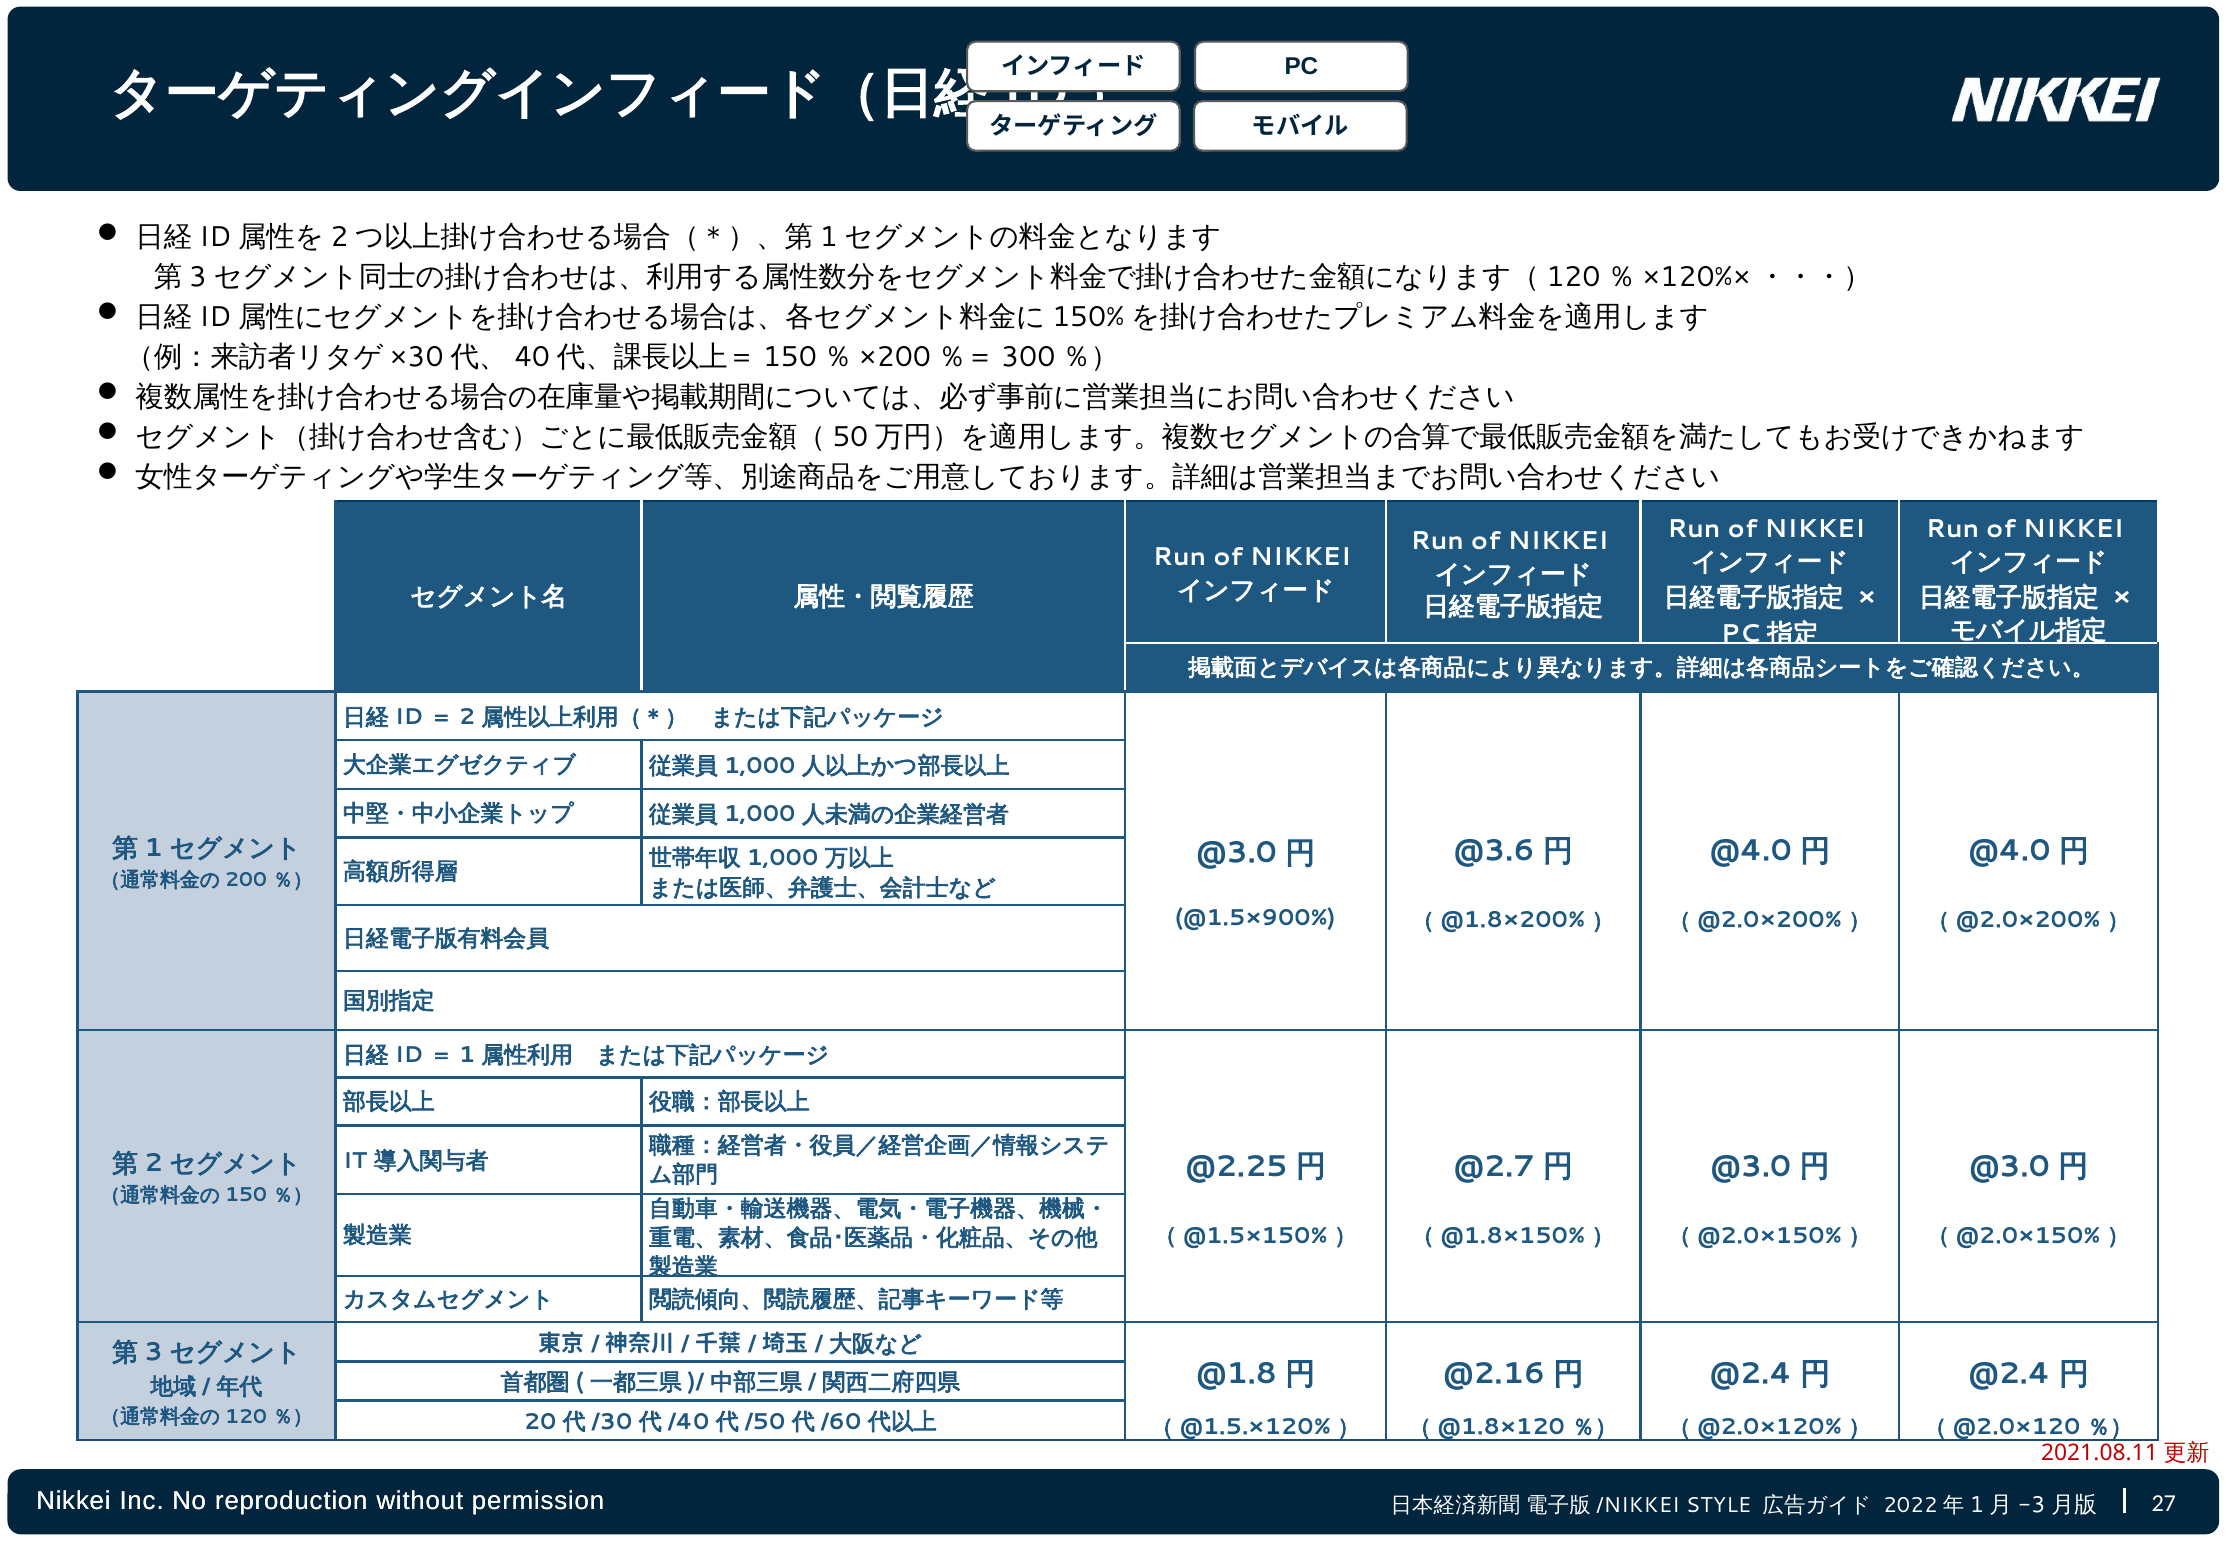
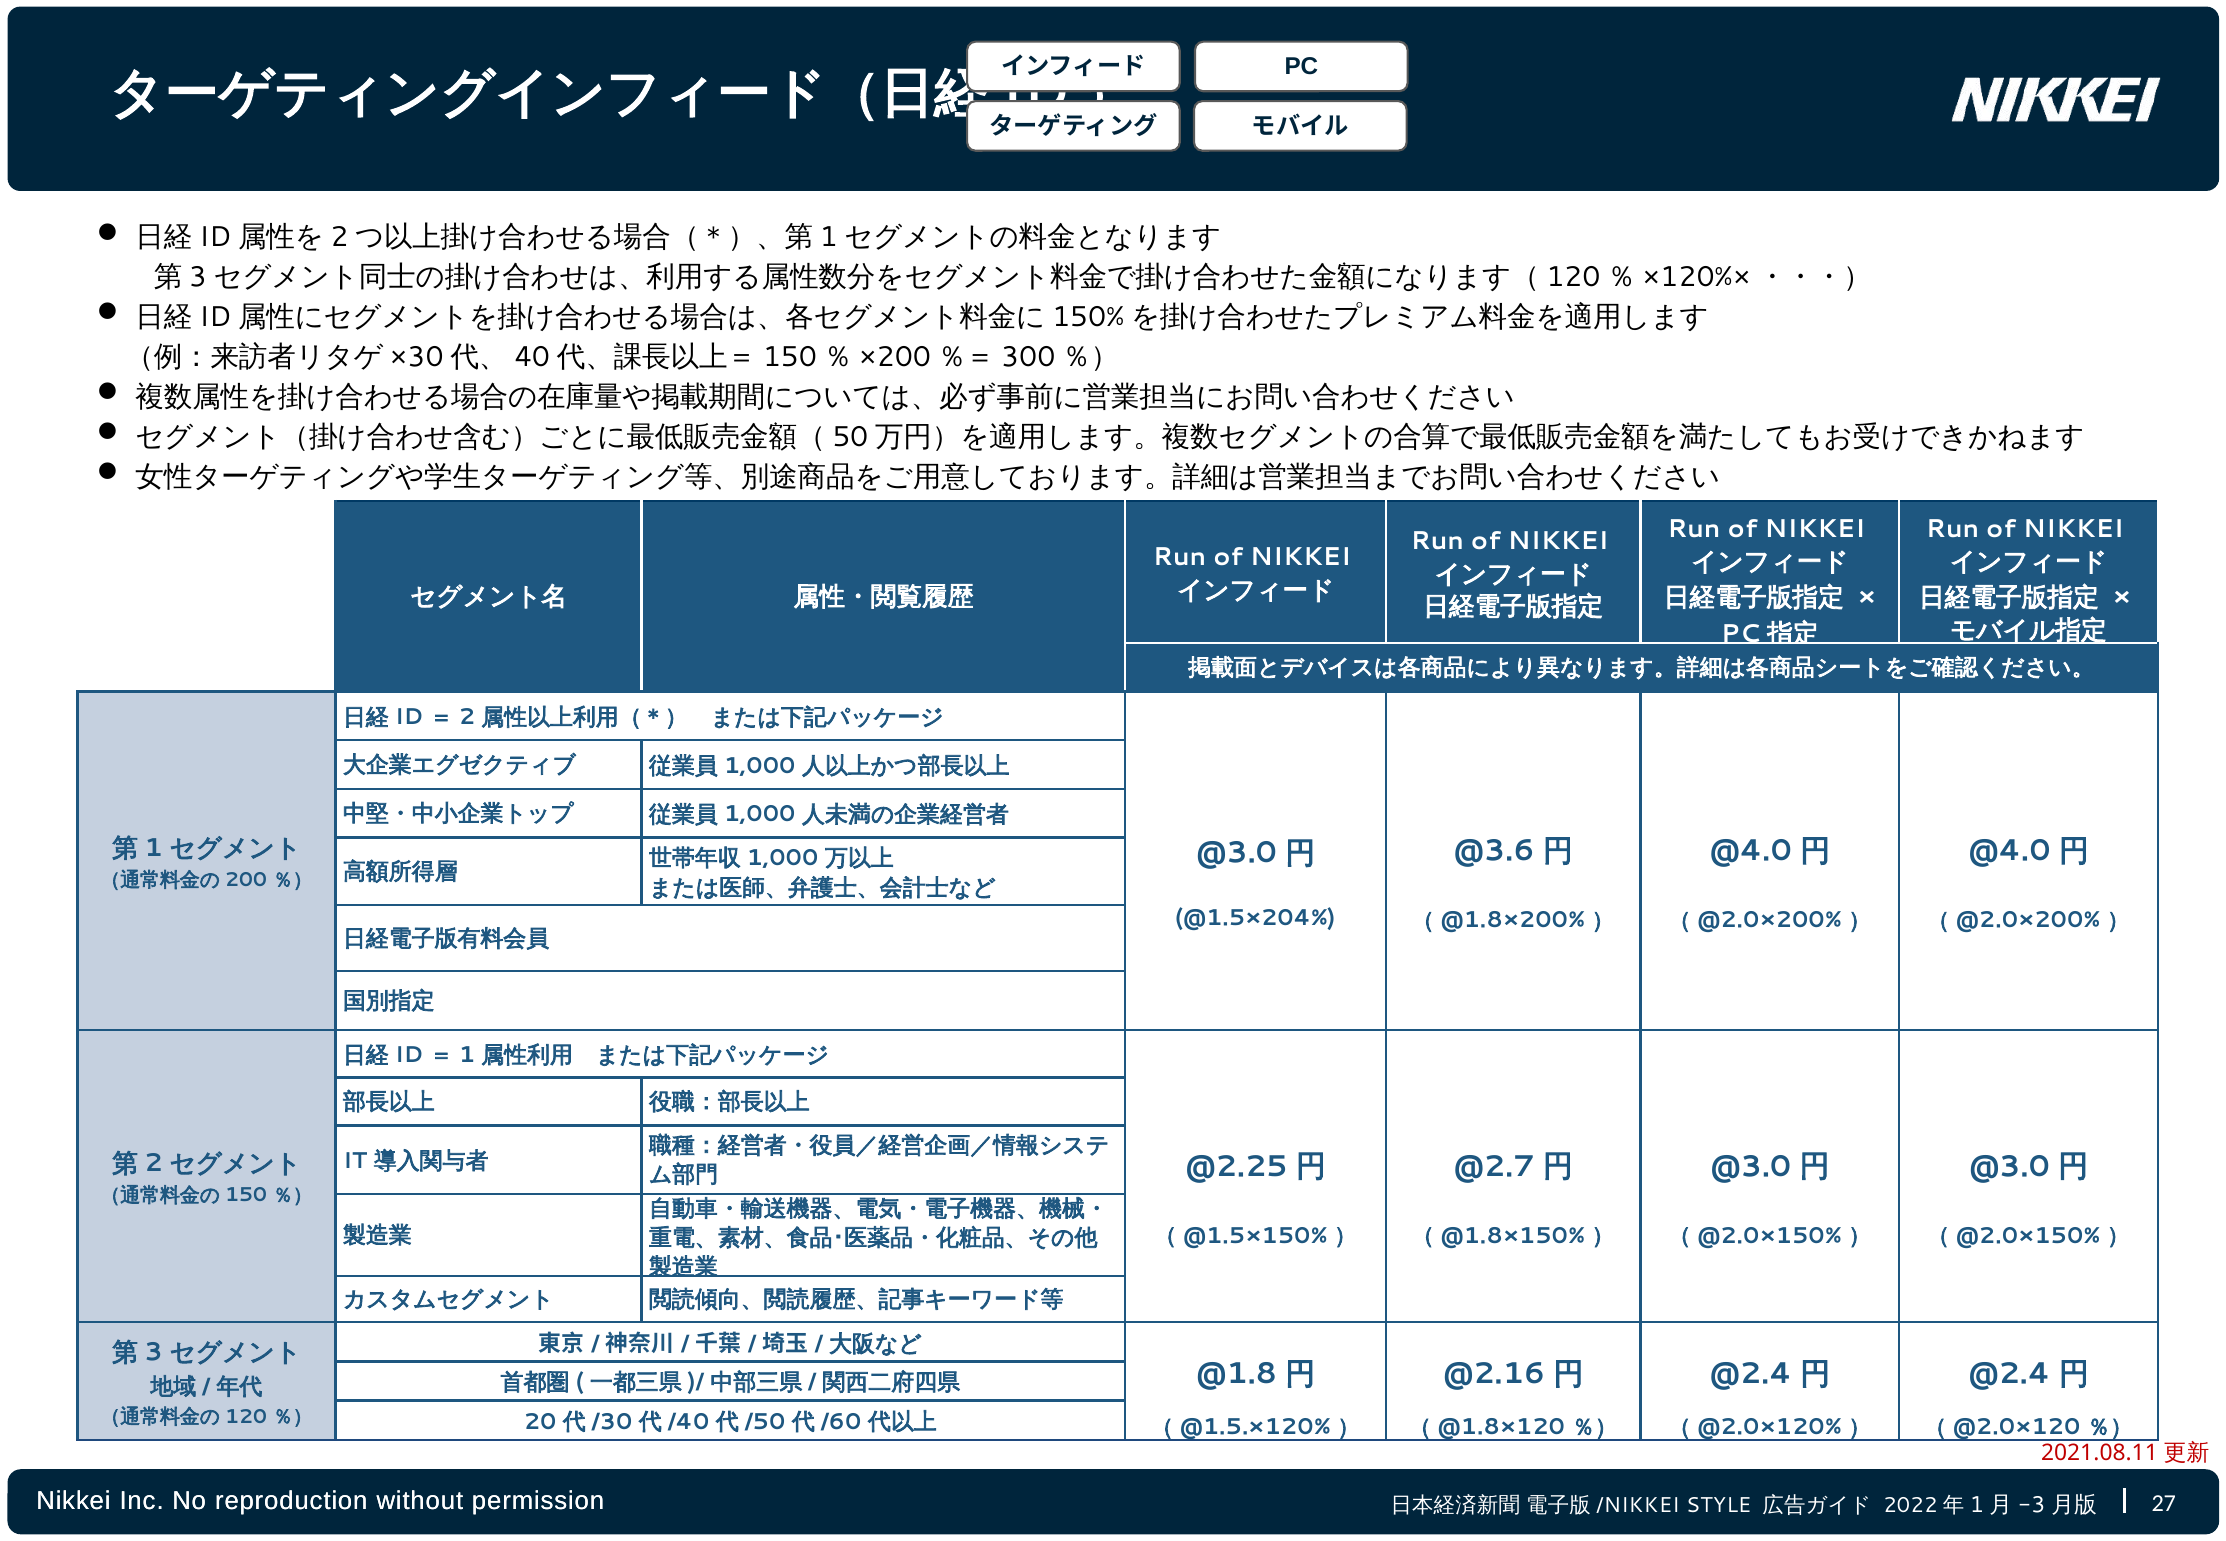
@1.5×900%: @1.5×900% -> @1.5×204% (1255, 918)
